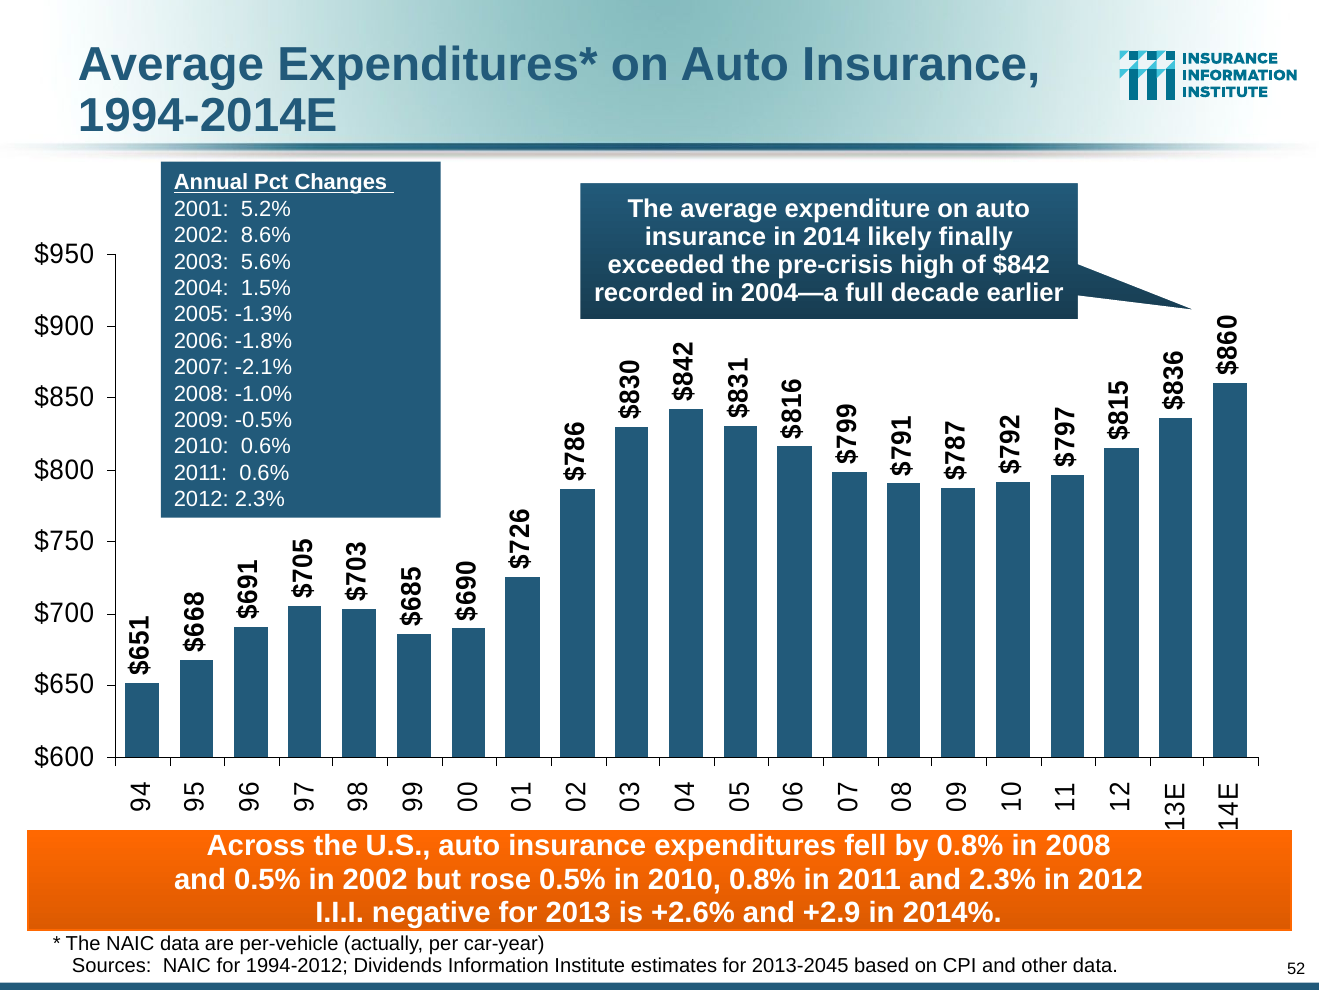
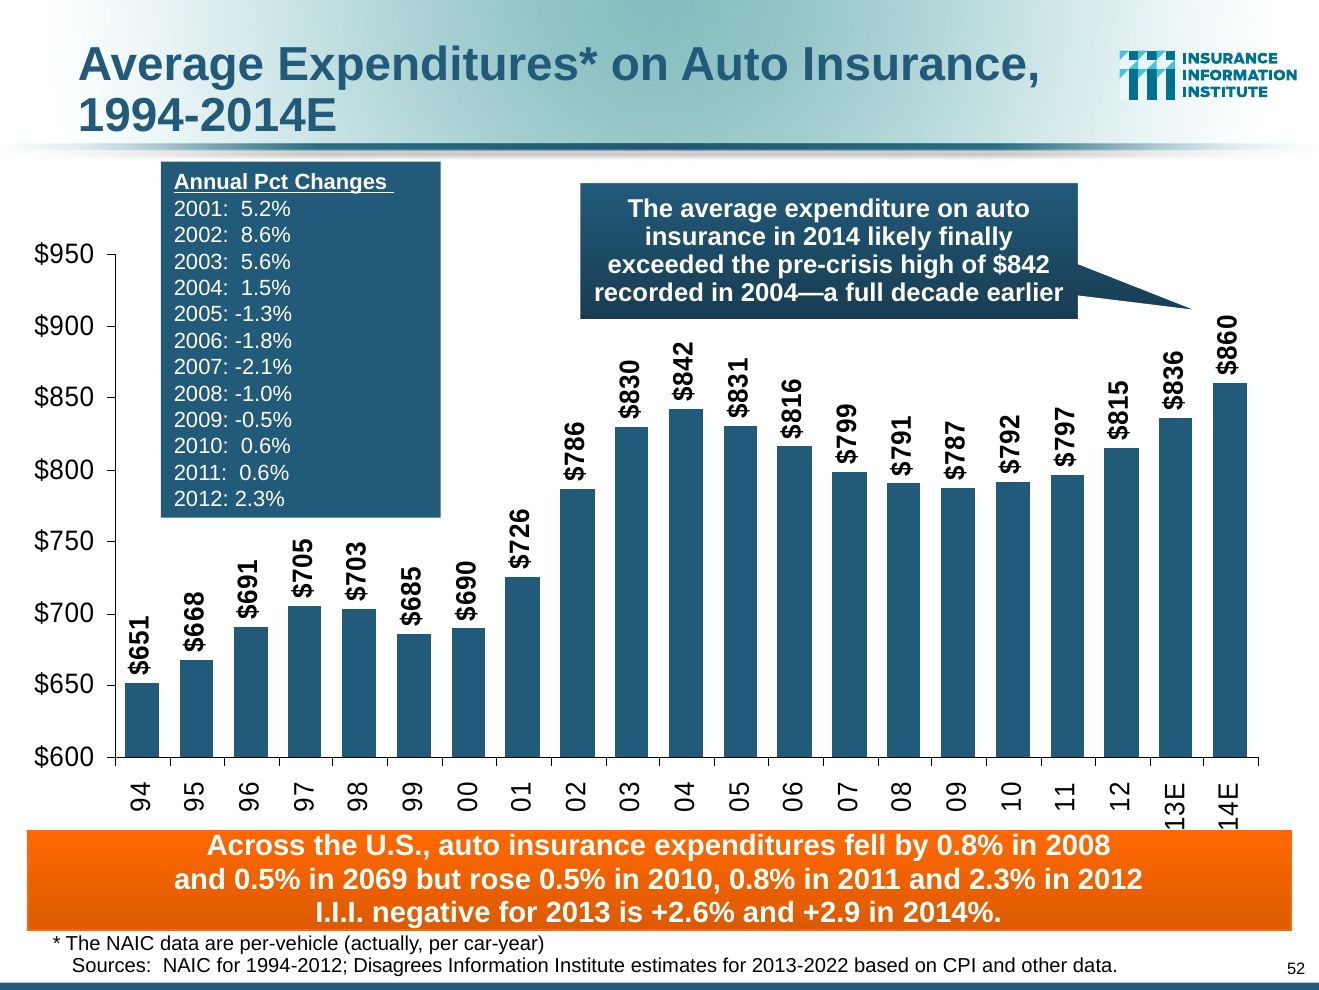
in 2002: 2002 -> 2069 (375, 879)
Dividends: Dividends -> Disagrees (398, 965)
2013-2045: 2013-2045 -> 2013-2022 (800, 965)
